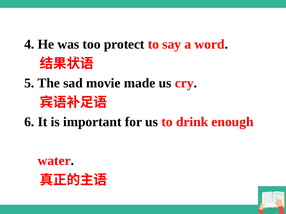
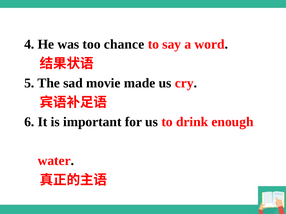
protect: protect -> chance (124, 44)
